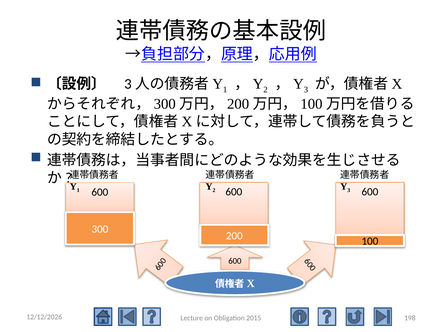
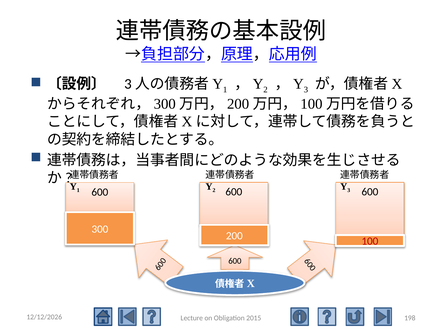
100 colour: black -> red (370, 241)
